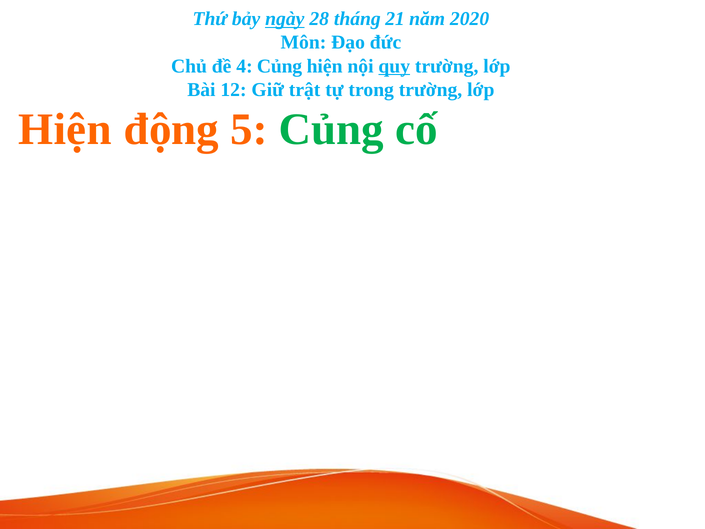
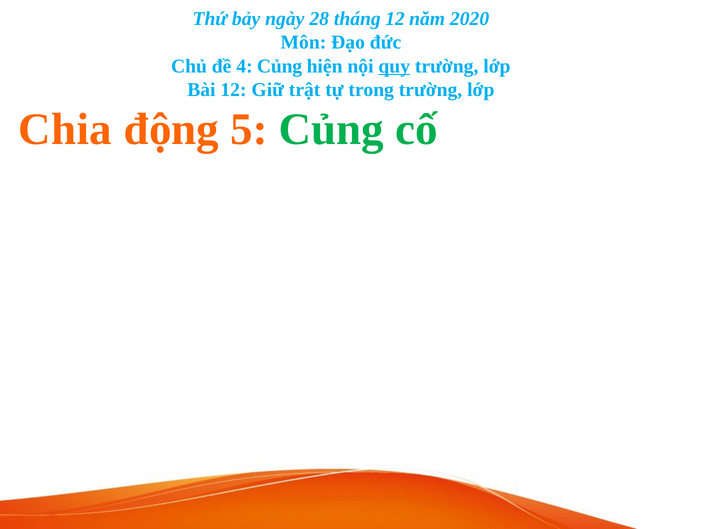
ngày underline: present -> none (285, 19)
tháng 21: 21 -> 12 (395, 19)
Hiện: Hiện -> Chia (65, 129)
